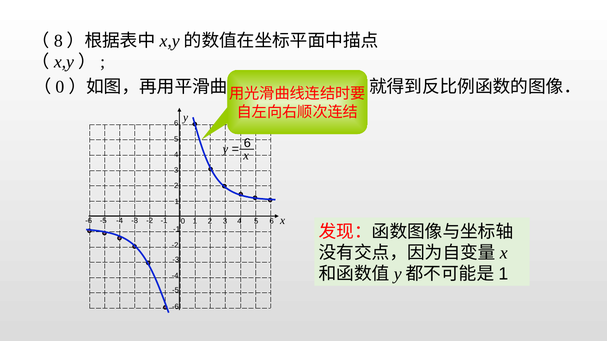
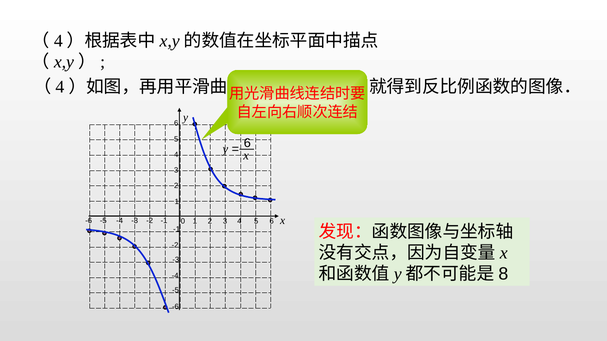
8: 8 -> 4 (58, 41)
0: 0 -> 4 (60, 87)
1: 1 -> 8 (503, 275)
